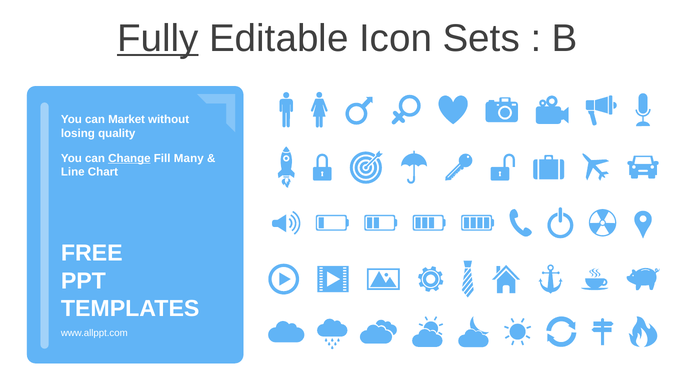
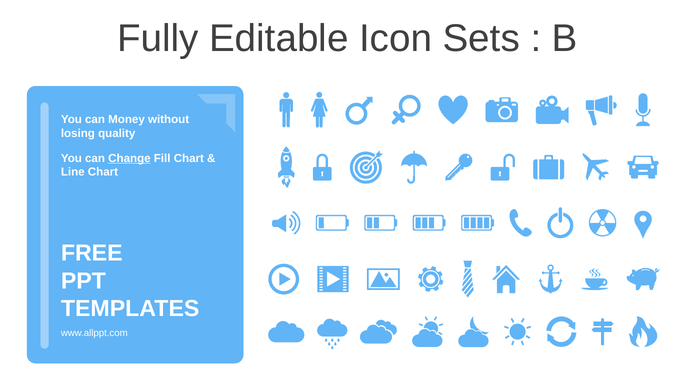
Fully underline: present -> none (158, 38)
Market: Market -> Money (127, 119)
Fill Many: Many -> Chart (189, 158)
